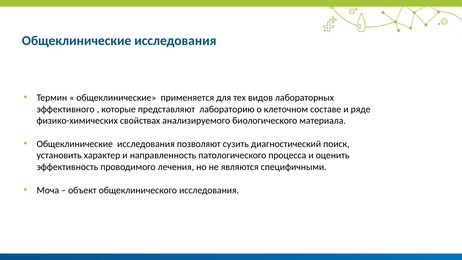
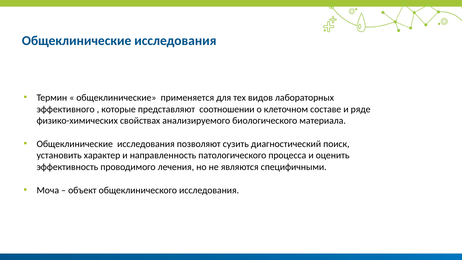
представляют лабораторию: лабораторию -> соотношении (227, 109)
